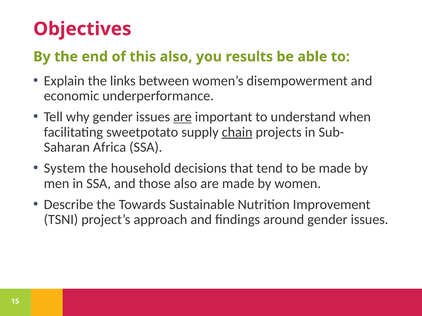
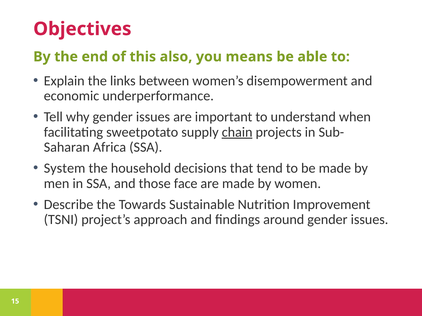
results: results -> means (249, 57)
are underline: present -> none (183, 117)
those also: also -> face (186, 184)
